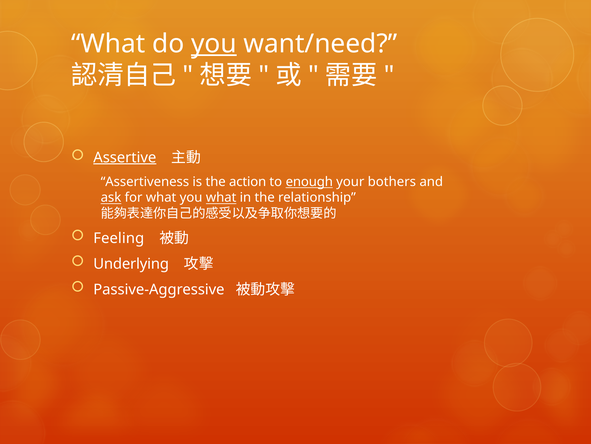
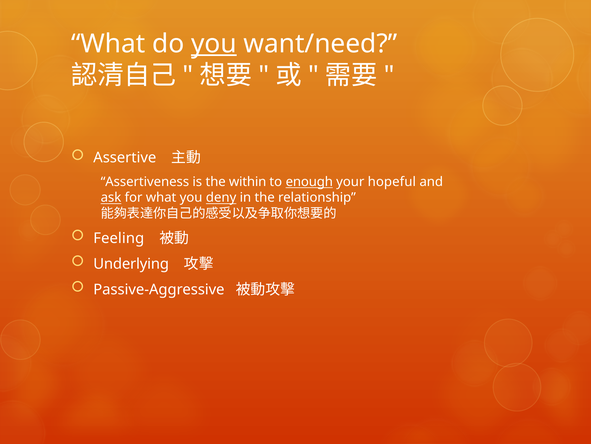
Assertive underline: present -> none (125, 157)
action: action -> within (248, 181)
bothers: bothers -> hopeful (392, 181)
you what: what -> deny (221, 197)
